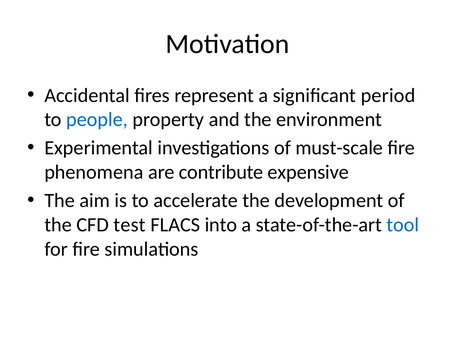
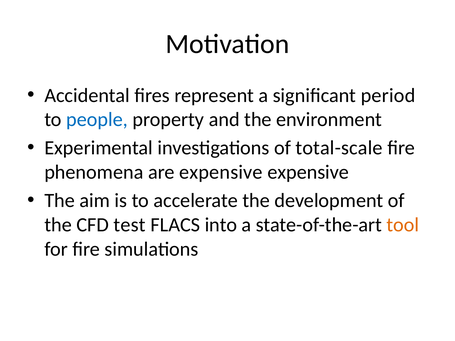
must-scale: must-scale -> total-scale (339, 148)
are contribute: contribute -> expensive (221, 172)
tool colour: blue -> orange (403, 225)
